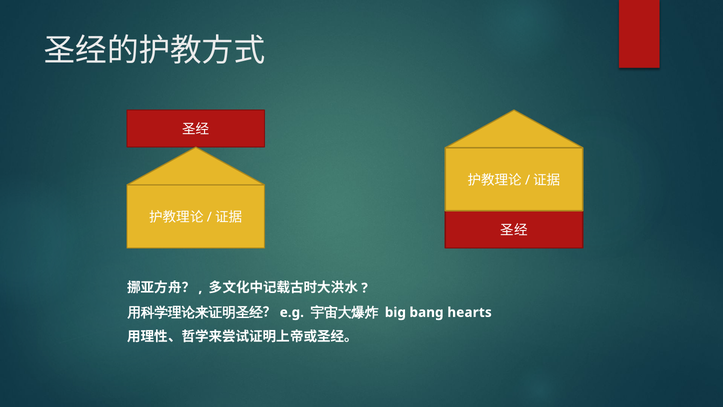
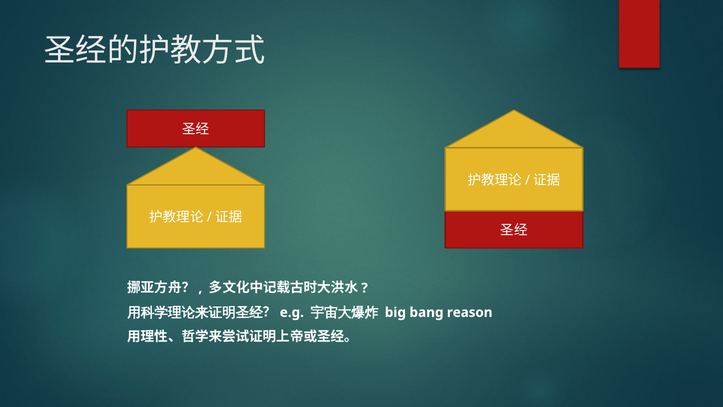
hearts: hearts -> reason (470, 312)
